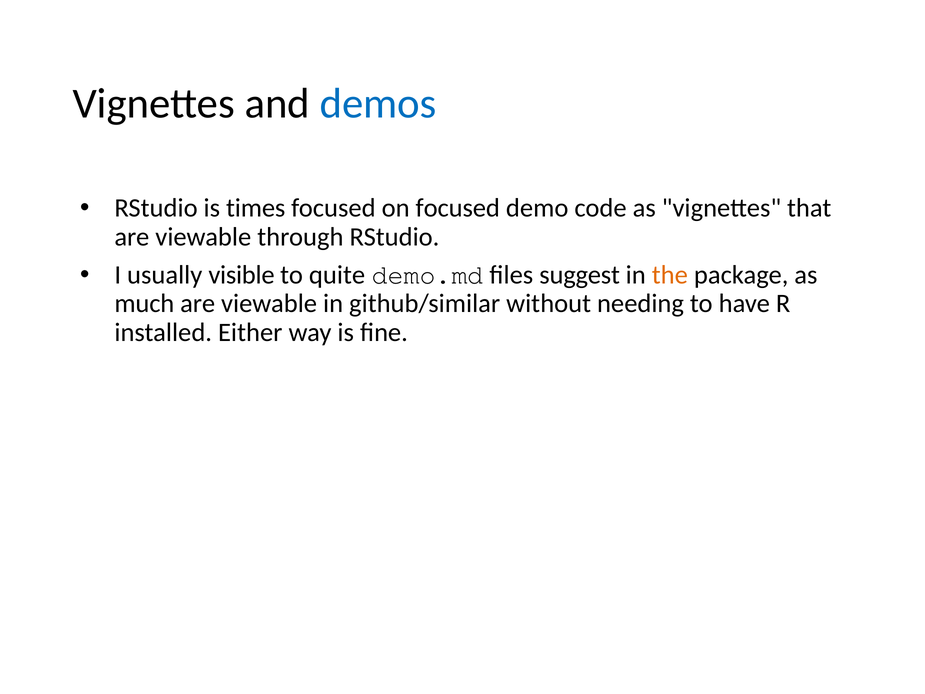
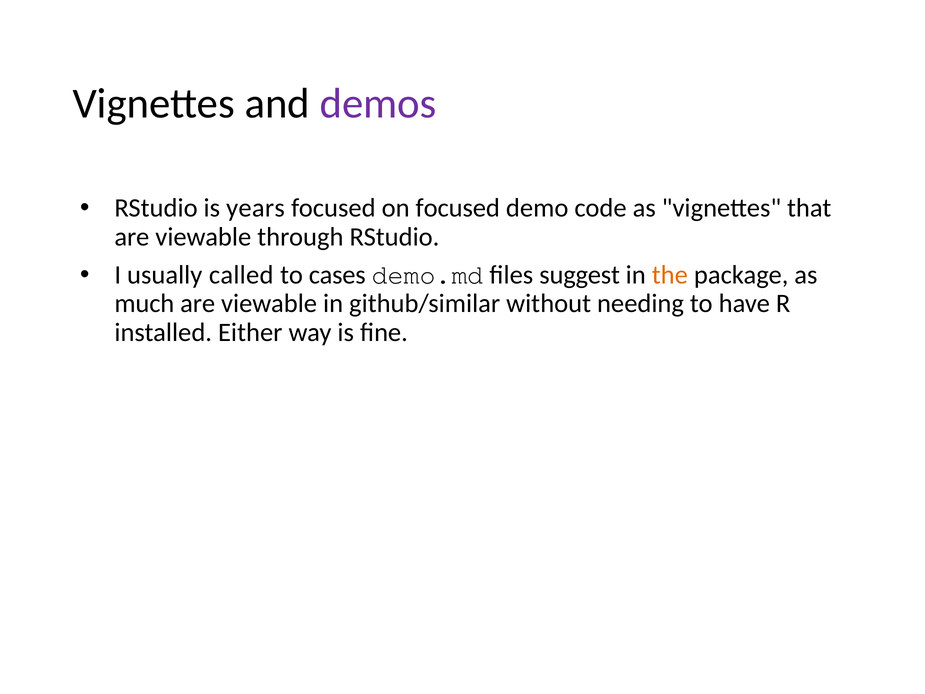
demos colour: blue -> purple (378, 104)
times: times -> years (256, 208)
visible: visible -> called (241, 275)
quite: quite -> cases (337, 275)
